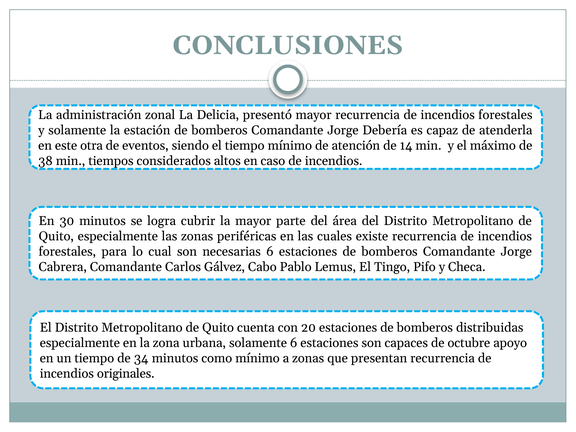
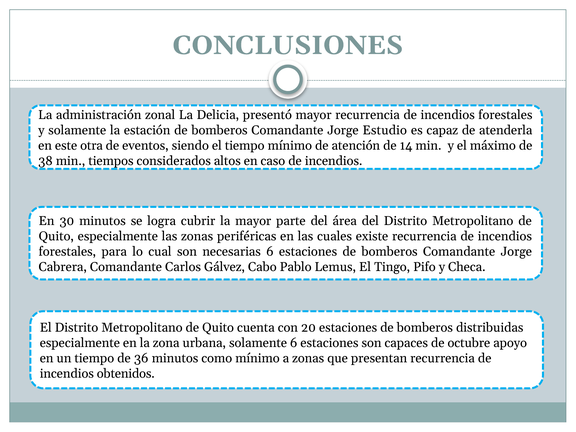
Debería: Debería -> Estudio (385, 130)
34: 34 -> 36 (141, 358)
originales: originales -> obtenidos (126, 374)
